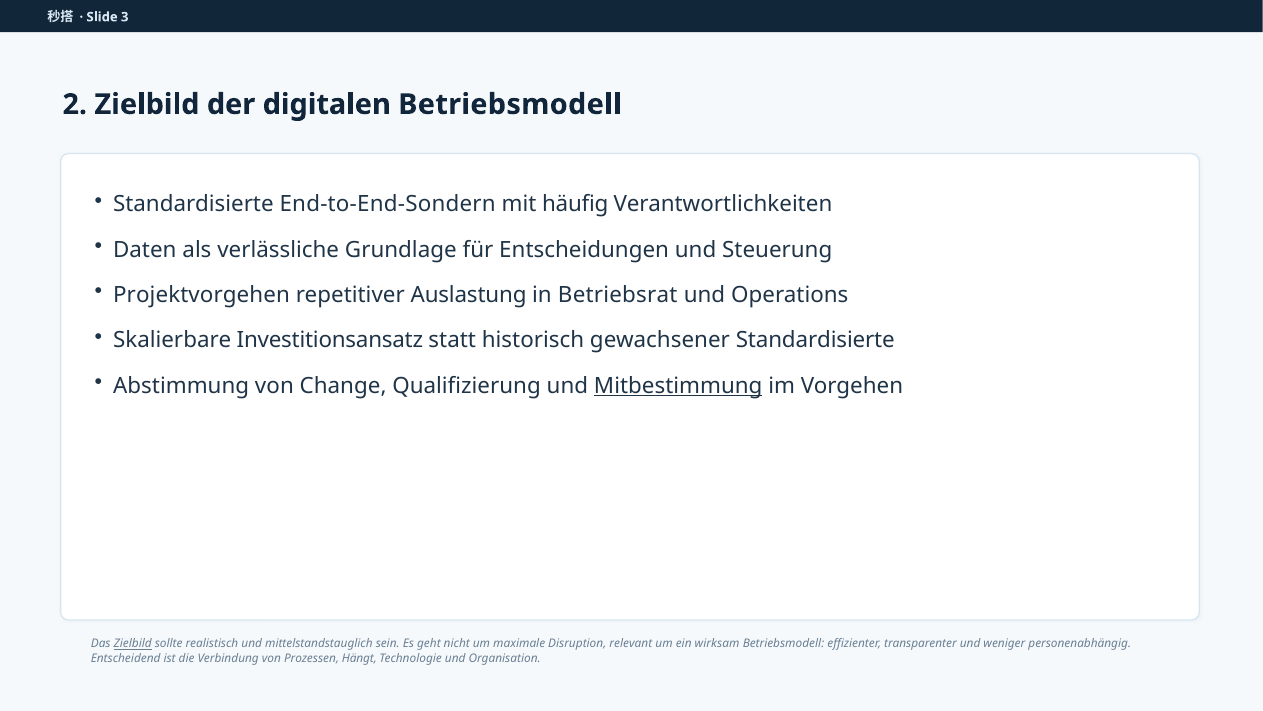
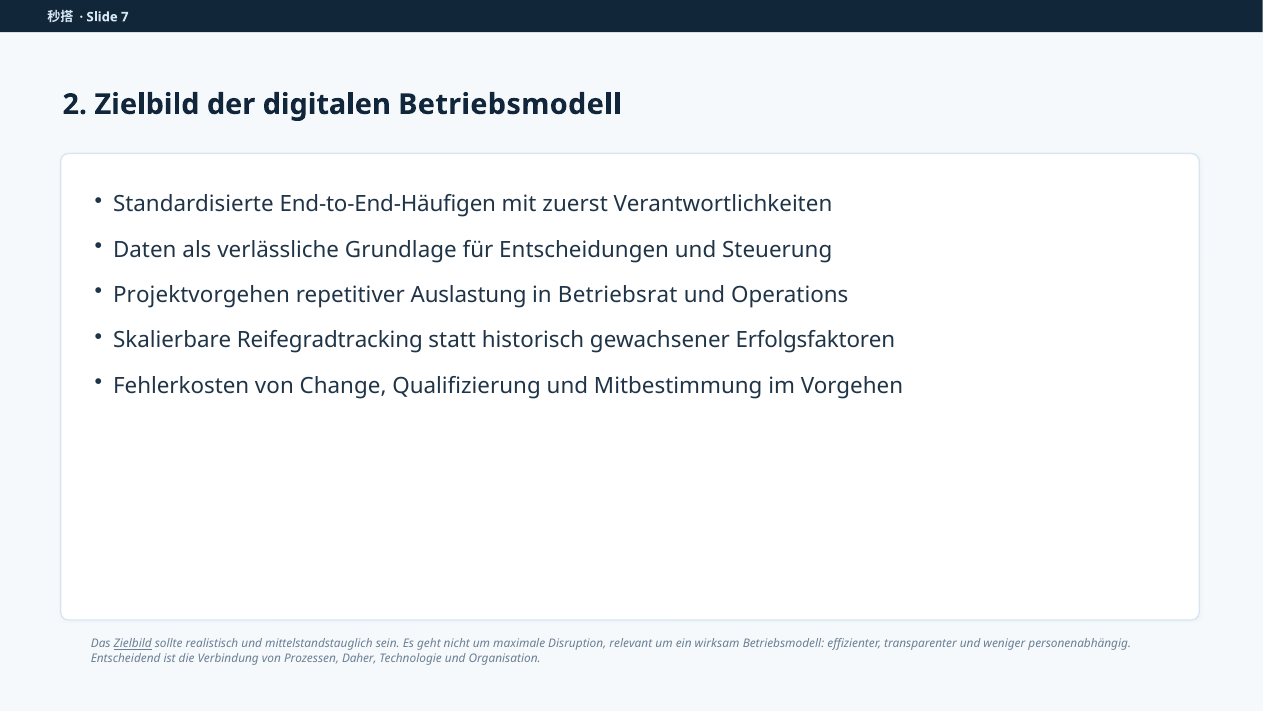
3: 3 -> 7 (125, 17)
End-to-End-Sondern: End-to-End-Sondern -> End-to-End-Häufigen (388, 204)
häufig: häufig -> zuerst (575, 204)
Investitionsansatz: Investitionsansatz -> Reifegradtracking (330, 340)
gewachsener Standardisierte: Standardisierte -> Erfolgsfaktoren (815, 340)
Abstimmung: Abstimmung -> Fehlerkosten (181, 385)
Mitbestimmung underline: present -> none (678, 385)
Hängt: Hängt -> Daher (359, 658)
